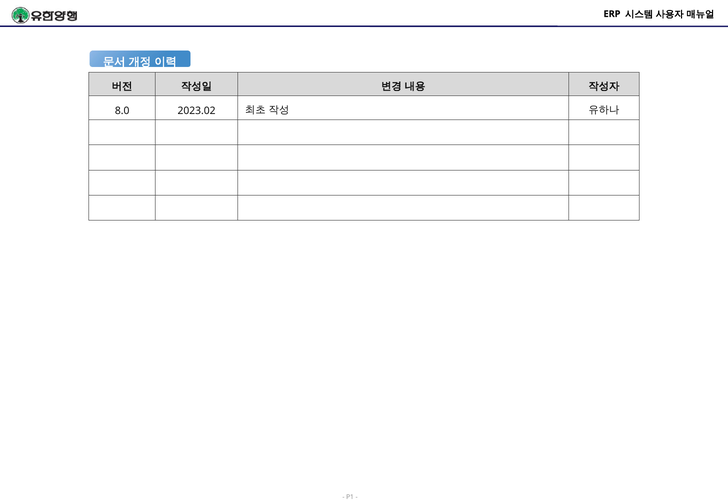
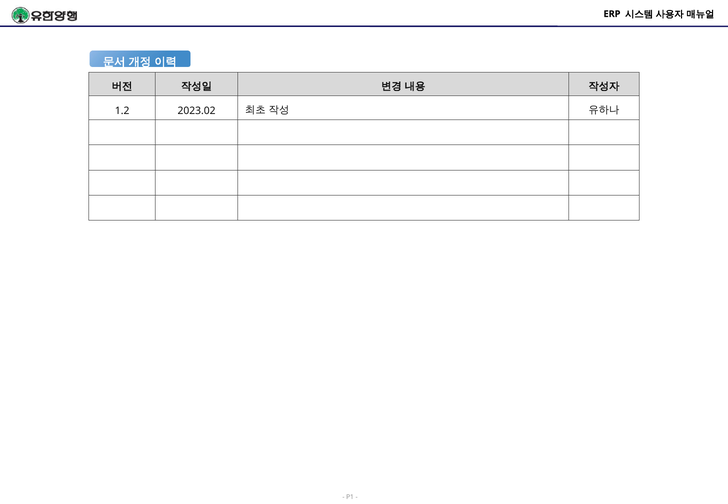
8.0: 8.0 -> 1.2 (122, 111)
